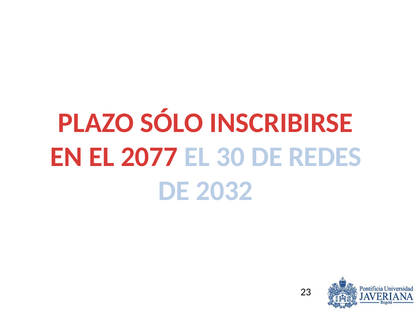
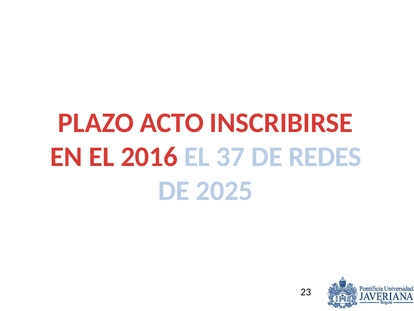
SÓLO: SÓLO -> ACTO (172, 123)
2077: 2077 -> 2016 (149, 157)
30: 30 -> 37 (230, 157)
2032: 2032 -> 2025 (224, 190)
